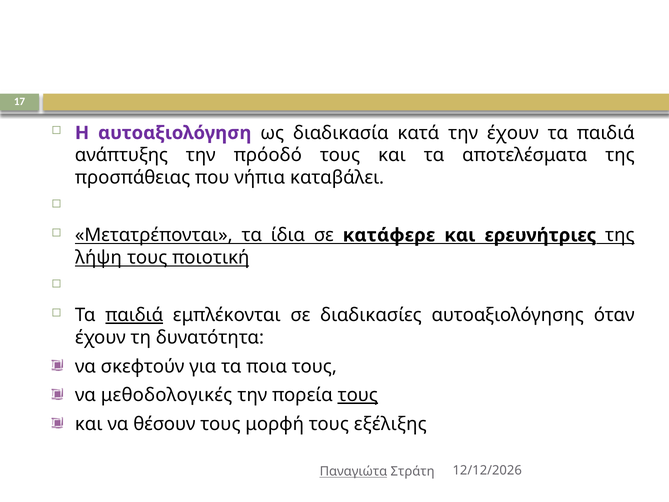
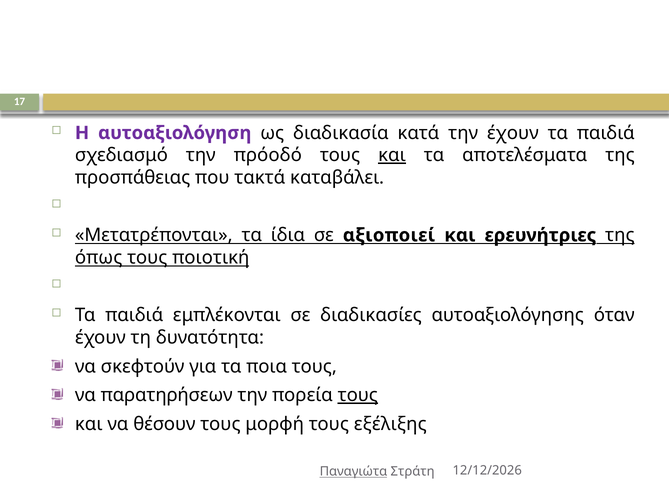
ανάπτυξης: ανάπτυξης -> σχεδιασμό (121, 155)
και underline: none -> present (392, 155)
νήπια: νήπια -> τακτά (260, 177)
κατάφερε: κατάφερε -> αξιοποιεί (389, 235)
λήψη: λήψη -> όπως (99, 257)
παιδιά underline: present -> none (134, 315)
μεθοδολογικές: μεθοδολογικές -> παρατηρήσεων (167, 395)
